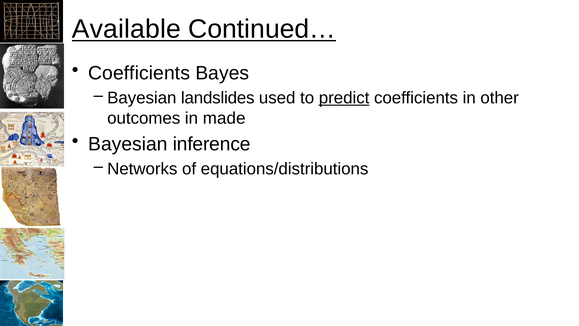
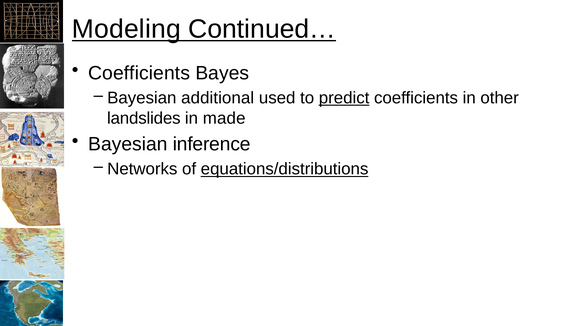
Available: Available -> Modeling (126, 29)
landslides: landslides -> additional (218, 98)
outcomes: outcomes -> landslides (144, 118)
equations/distributions underline: none -> present (285, 169)
